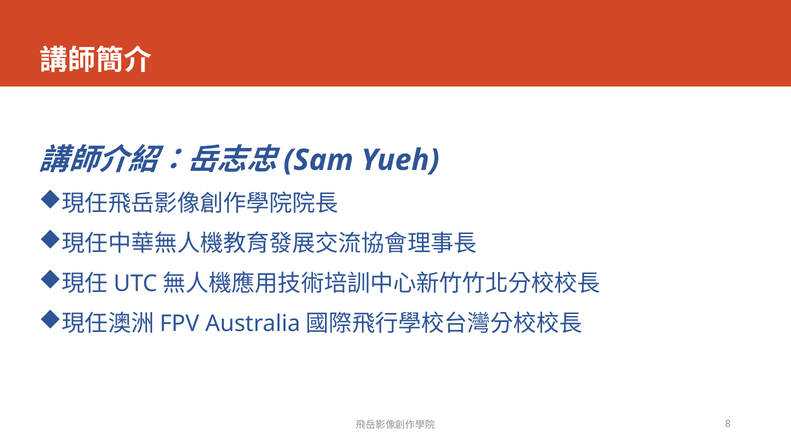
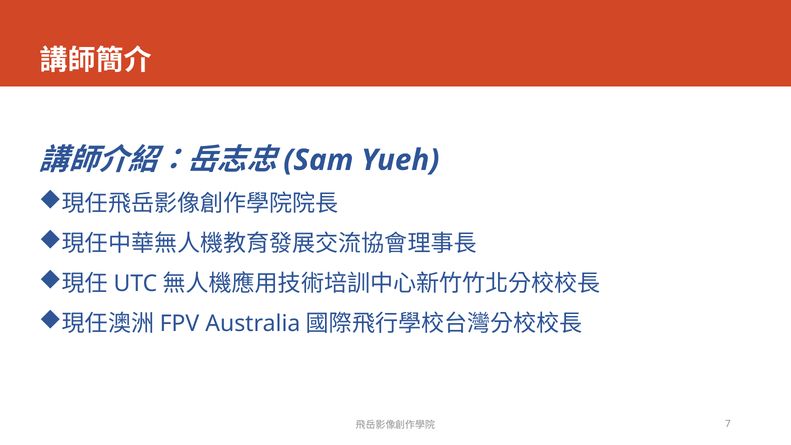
8: 8 -> 7 (728, 424)
